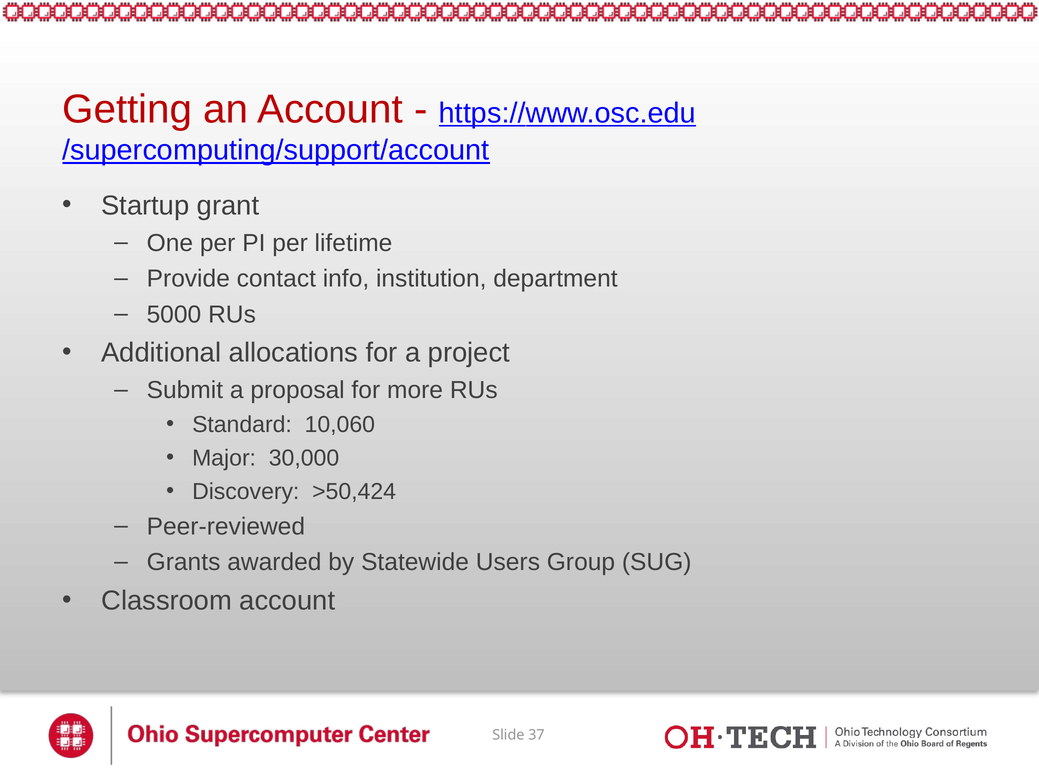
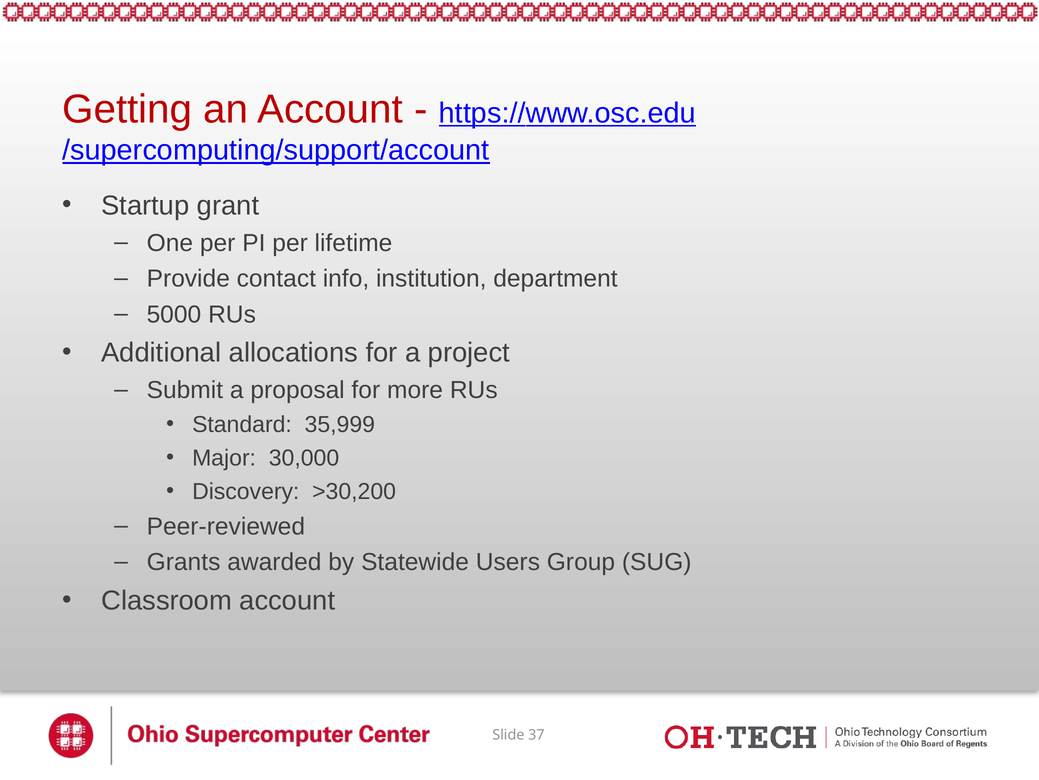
10,060: 10,060 -> 35,999 (340, 424)
>50,424: >50,424 -> >30,200 (354, 491)
